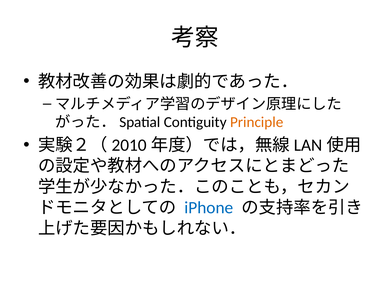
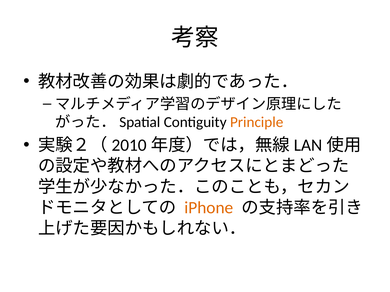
iPhone colour: blue -> orange (209, 208)
